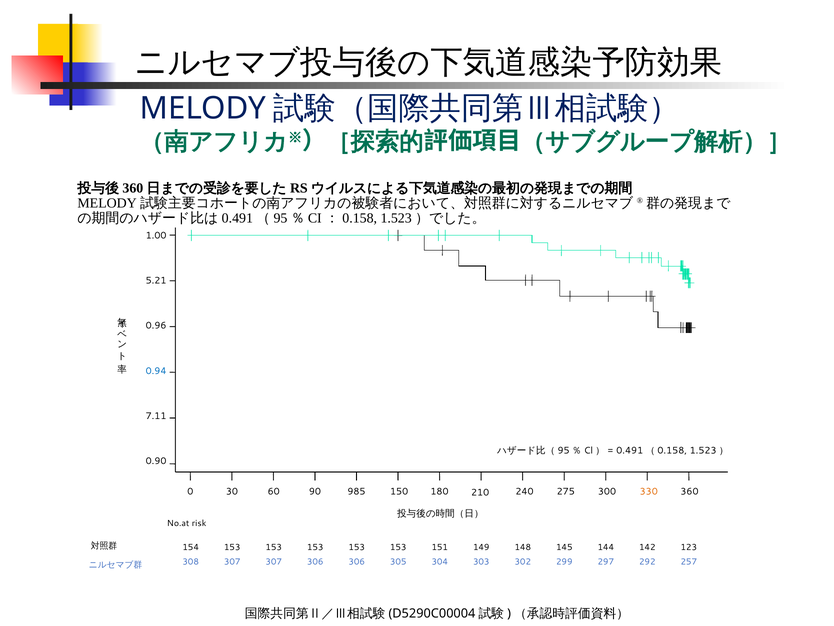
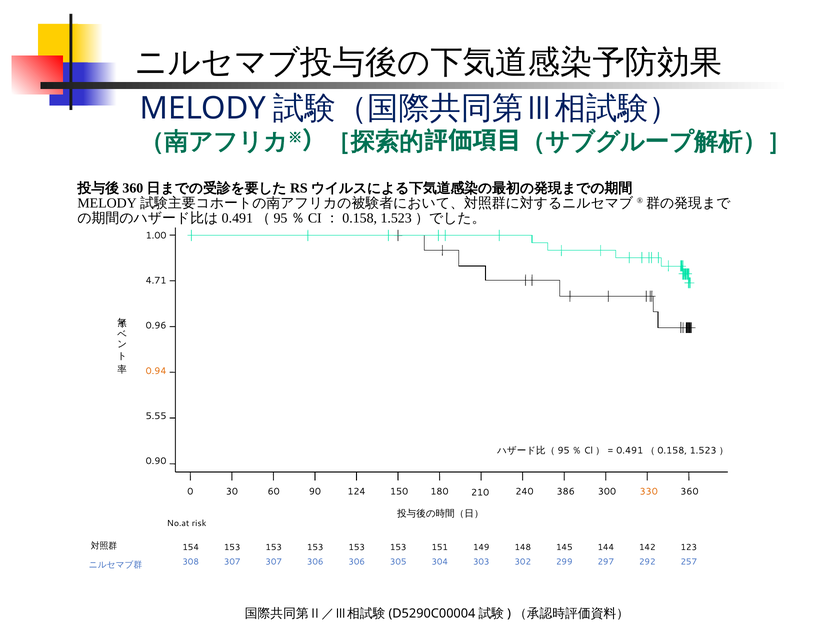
5.21: 5.21 -> 4.71 (156, 280)
0.94 colour: blue -> orange (156, 371)
7.11: 7.11 -> 5.55 (156, 416)
985: 985 -> 124 (356, 491)
275: 275 -> 386 (566, 491)
